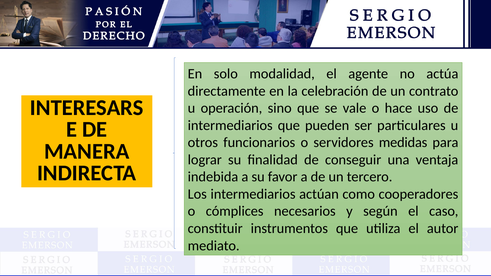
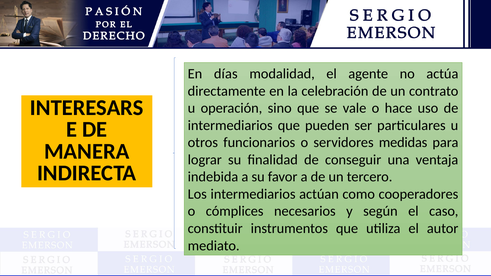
solo: solo -> días (226, 74)
